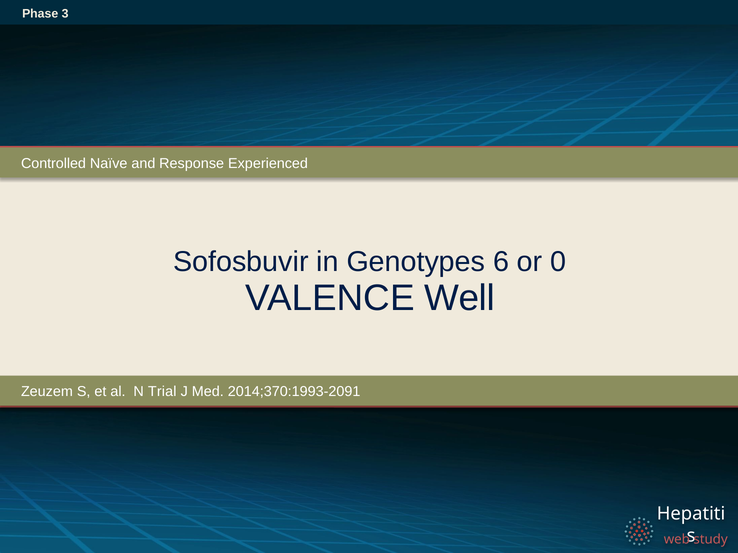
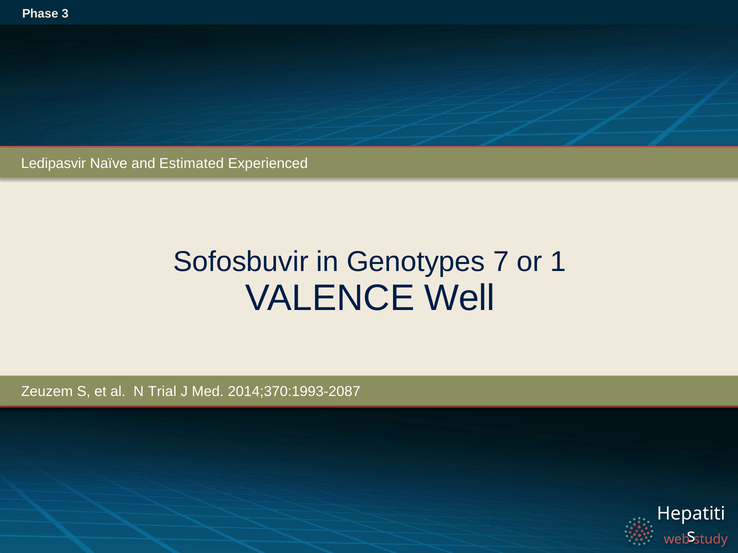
Controlled: Controlled -> Ledipasvir (53, 164)
Response: Response -> Estimated (192, 164)
6: 6 -> 7 (501, 262)
0: 0 -> 1 (558, 262)
2014;370:1993-2091: 2014;370:1993-2091 -> 2014;370:1993-2087 (294, 392)
